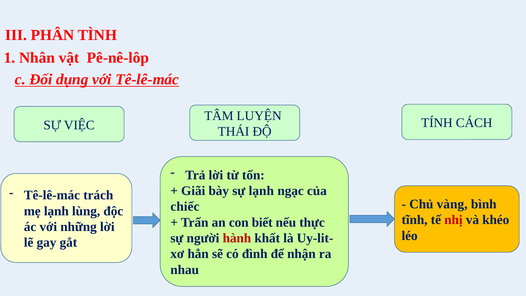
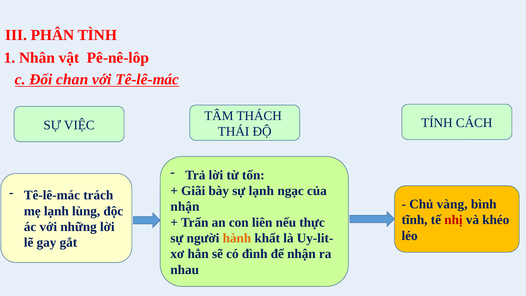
dụng: dụng -> chan (72, 79)
LUYỆN: LUYỆN -> THÁCH (259, 116)
chiếc: chiếc -> nhận (185, 206)
biết: biết -> liên (262, 222)
hành colour: red -> orange (237, 238)
